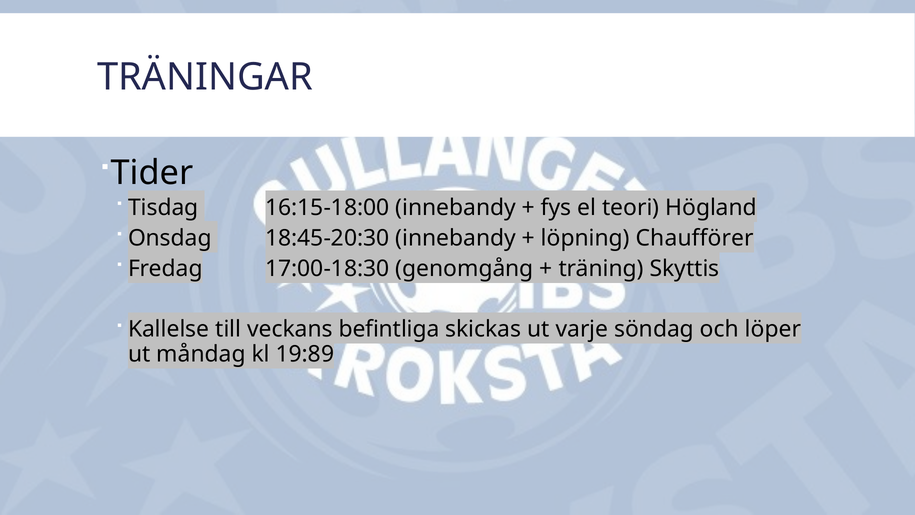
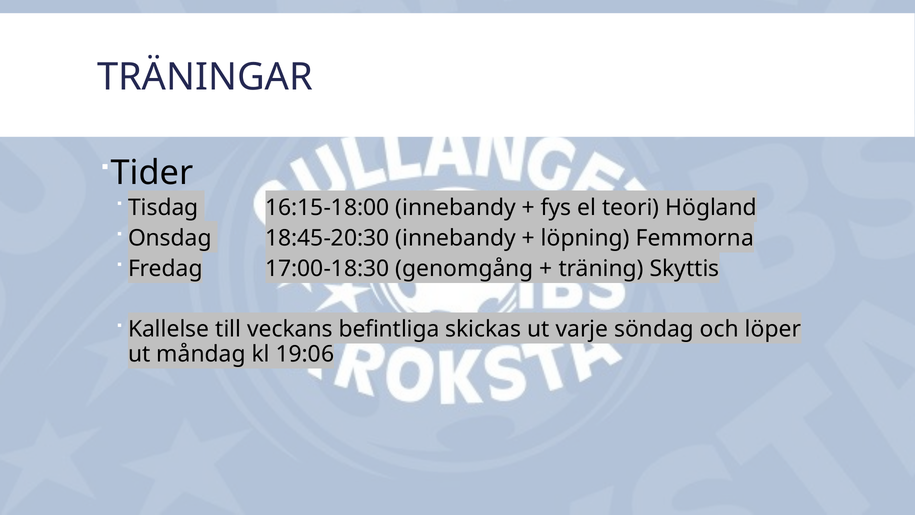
Chaufförer: Chaufförer -> Femmorna (695, 238)
19:89: 19:89 -> 19:06 (305, 354)
